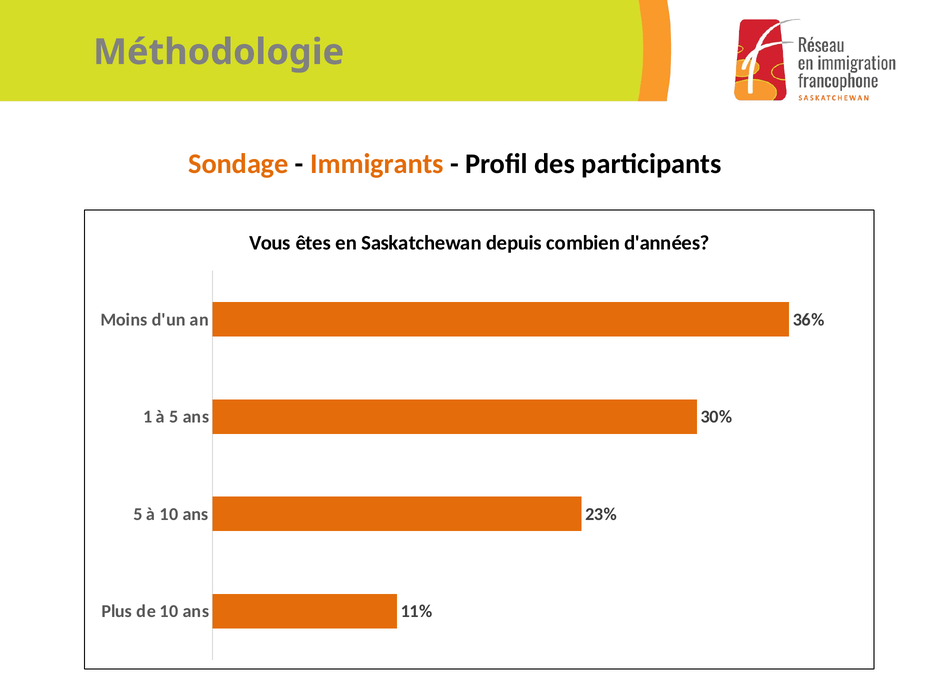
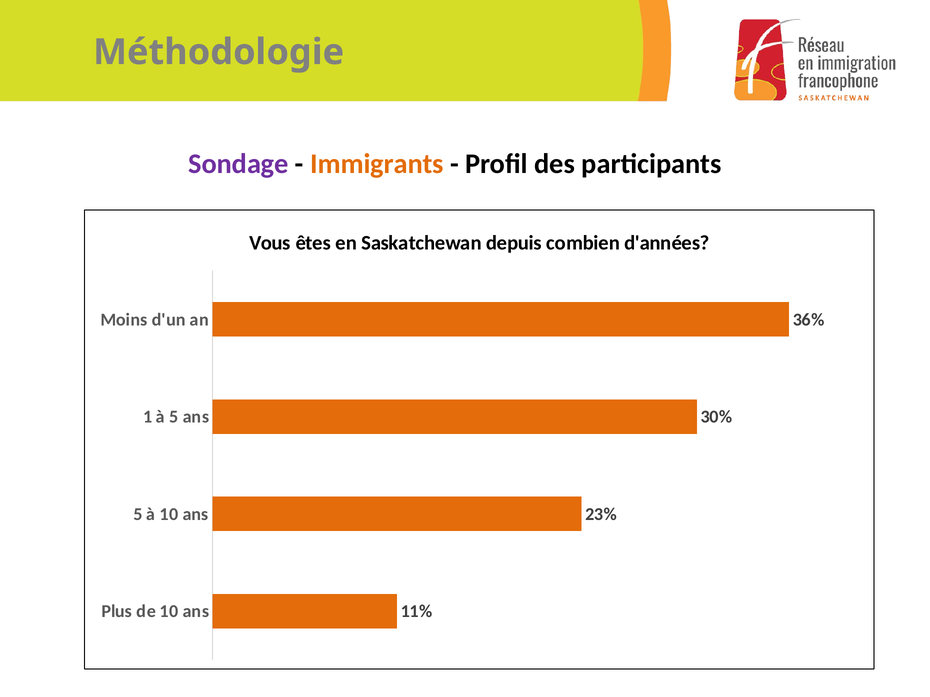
Sondage colour: orange -> purple (238, 164)
